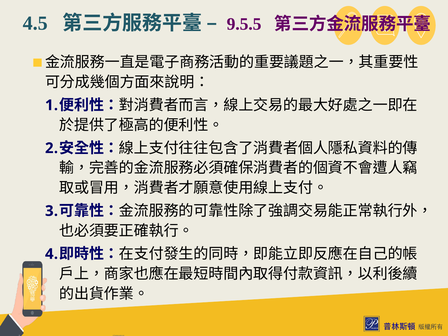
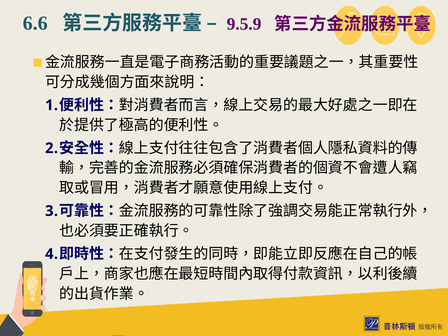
4.5: 4.5 -> 6.6 (35, 23)
9.5.5: 9.5.5 -> 9.5.9 (244, 24)
